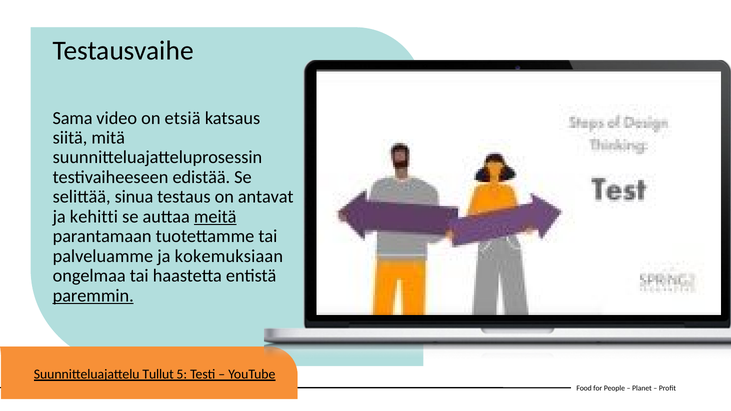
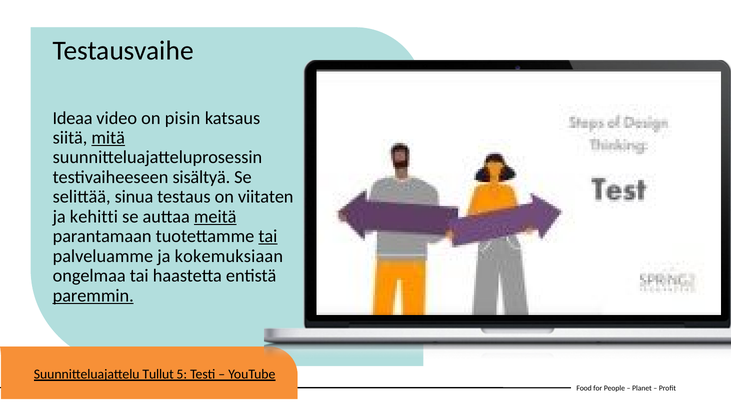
Sama: Sama -> Ideaa (73, 118)
etsiä: etsiä -> pisin (183, 118)
mitä underline: none -> present (108, 138)
edistää: edistää -> sisältyä (201, 177)
antavat: antavat -> viitaten (266, 197)
tai underline: none -> present (268, 236)
